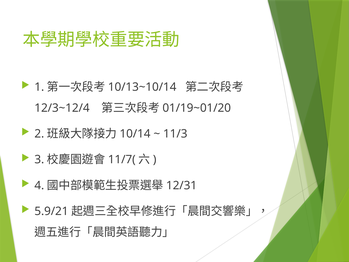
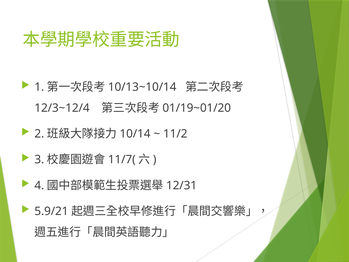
11/3: 11/3 -> 11/2 (175, 134)
